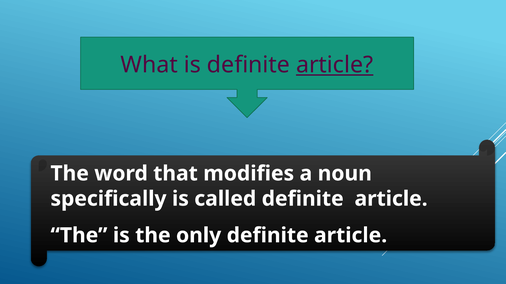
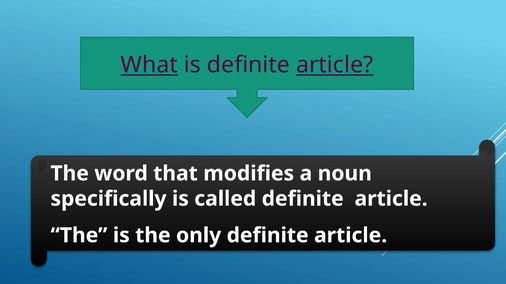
What underline: none -> present (149, 65)
